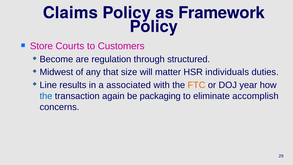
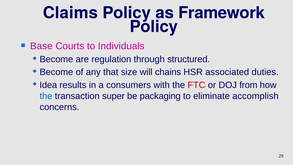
Store: Store -> Base (41, 46)
Customers: Customers -> Individuals (121, 46)
Midwest: Midwest -> Become (56, 72)
matter: matter -> chains (168, 72)
individuals: individuals -> associated (227, 72)
Line: Line -> Idea (48, 85)
associated: associated -> consumers (129, 85)
FTC colour: orange -> red (196, 85)
year: year -> from (248, 85)
again: again -> super (113, 96)
